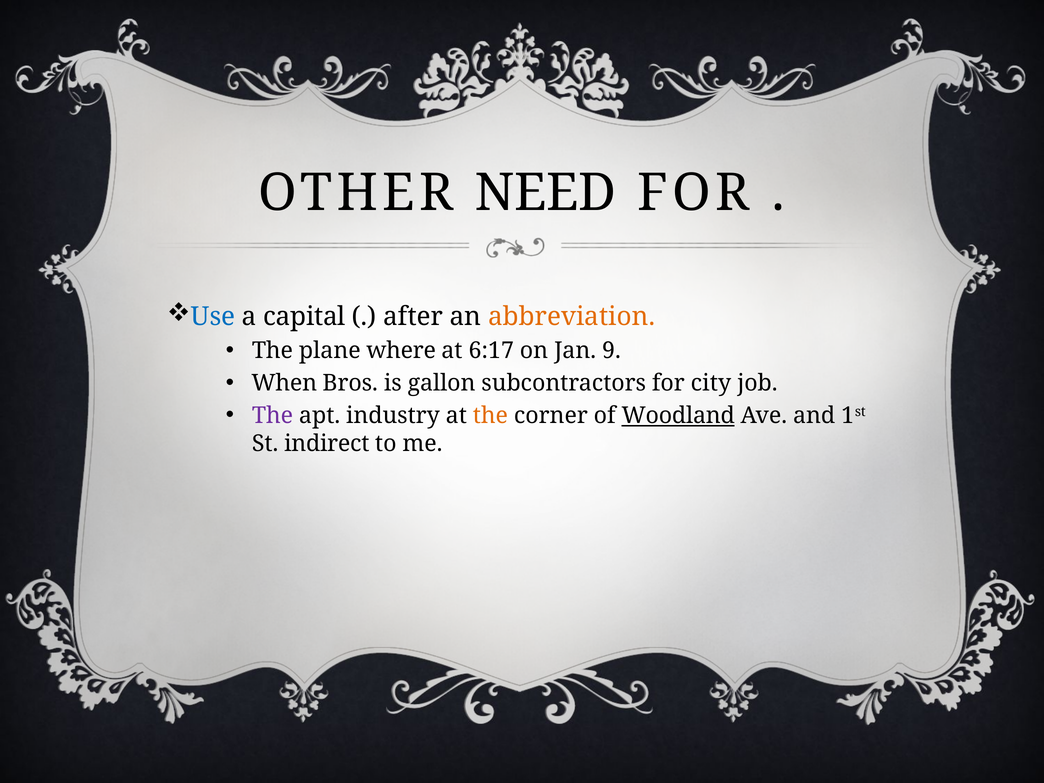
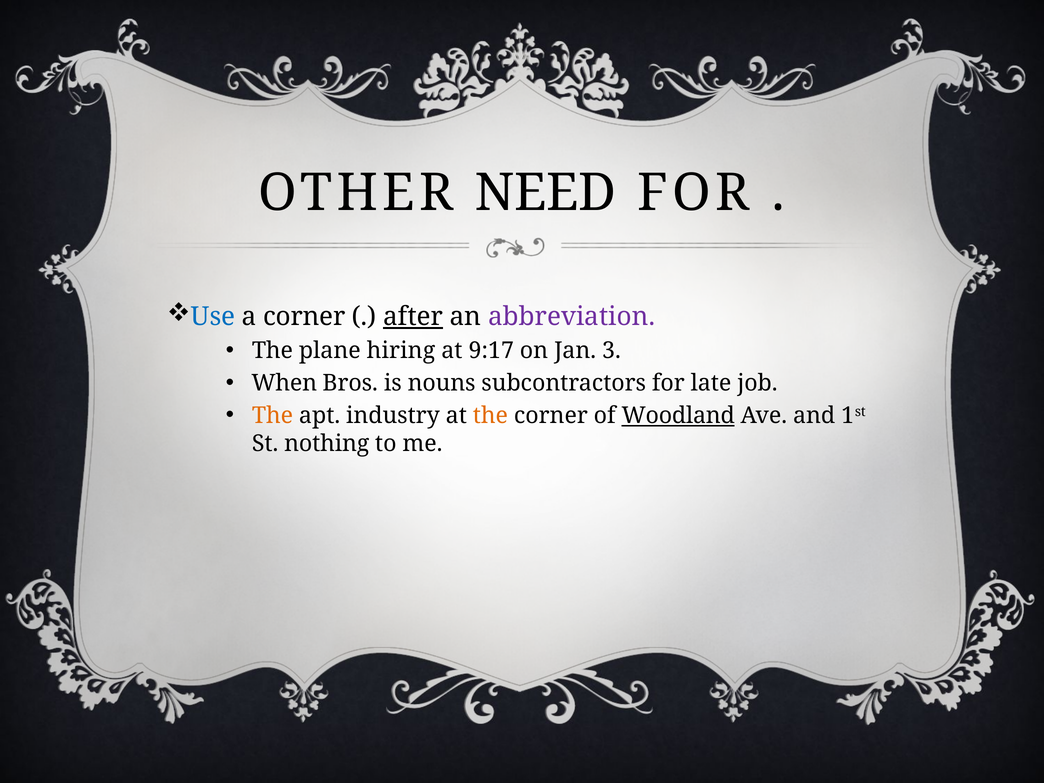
a capital: capital -> corner (304, 317)
after underline: none -> present (413, 317)
abbreviation colour: orange -> purple (572, 317)
where: where -> hiring (401, 351)
6:17: 6:17 -> 9:17 (491, 351)
9: 9 -> 3 (611, 351)
gallon: gallon -> nouns (442, 383)
city: city -> late (711, 383)
The colour: purple -> orange (272, 416)
indirect: indirect -> nothing (327, 444)
